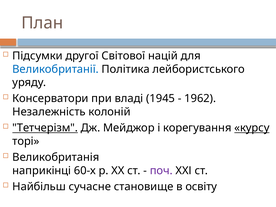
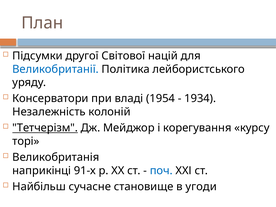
1945: 1945 -> 1954 (161, 99)
1962: 1962 -> 1934 (200, 99)
курсу underline: present -> none (252, 128)
60-х: 60-х -> 91-х (85, 171)
поч colour: purple -> blue (161, 171)
освіту: освіту -> угоди (201, 187)
